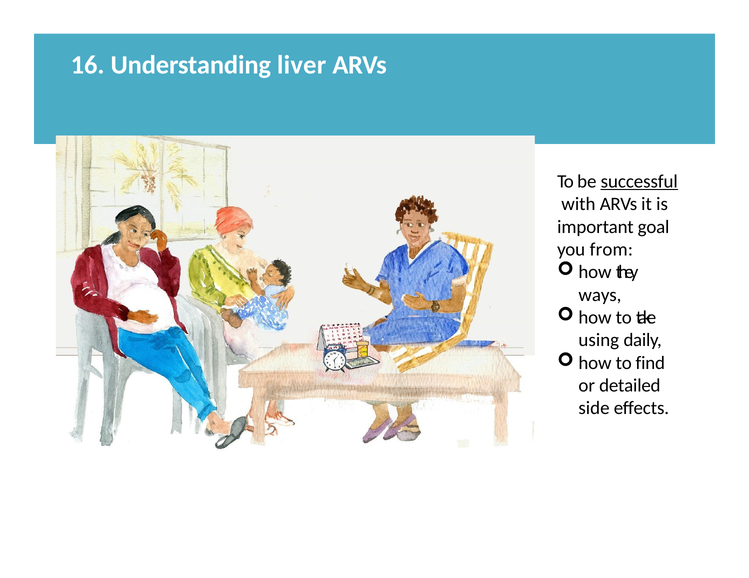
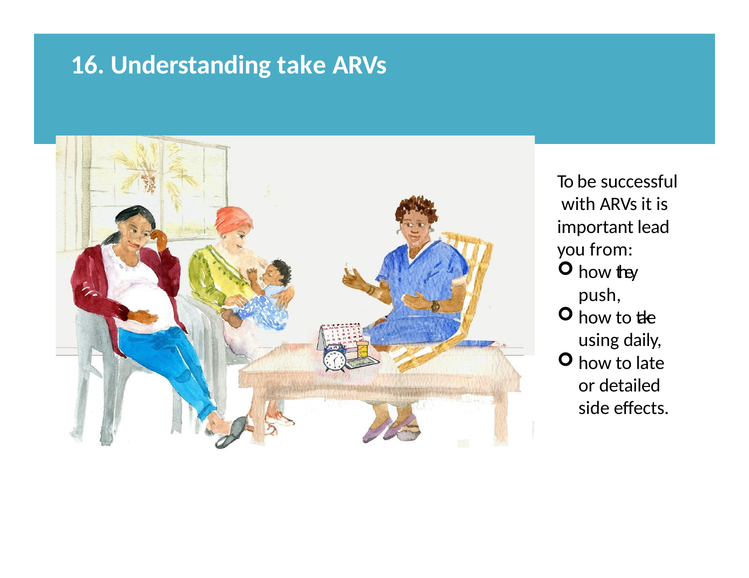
Understanding liver: liver -> take (302, 65)
successful underline: present -> none (639, 182)
goal: goal -> lead (654, 227)
ways: ways -> push (600, 295)
find: find -> late (650, 363)
